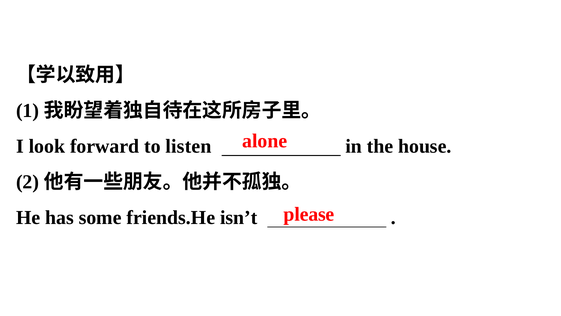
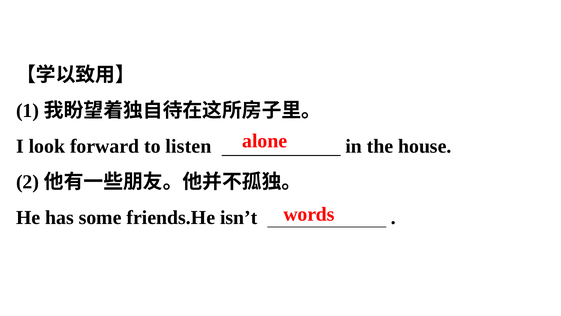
please: please -> words (309, 214)
